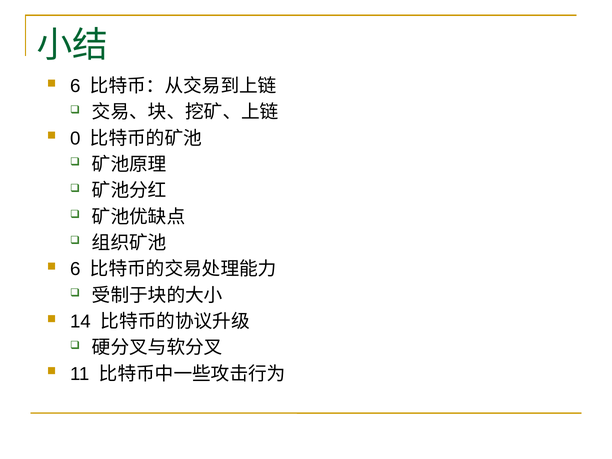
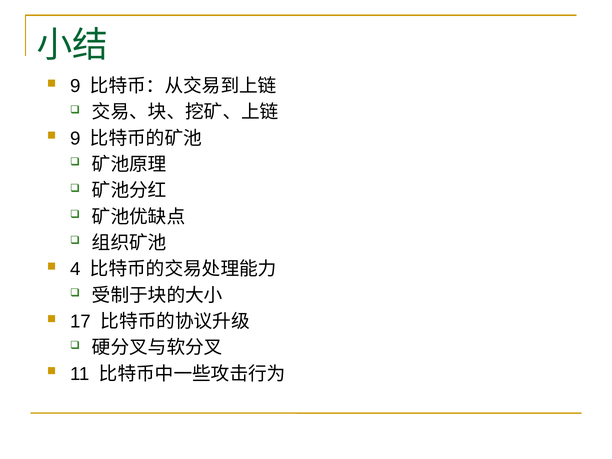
6: 6 -> 9 (75, 86)
0: 0 -> 9 (75, 138)
6: 6 -> 4 (75, 269)
14: 14 -> 17 (80, 322)
